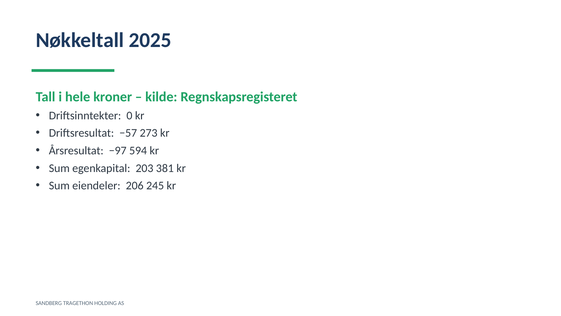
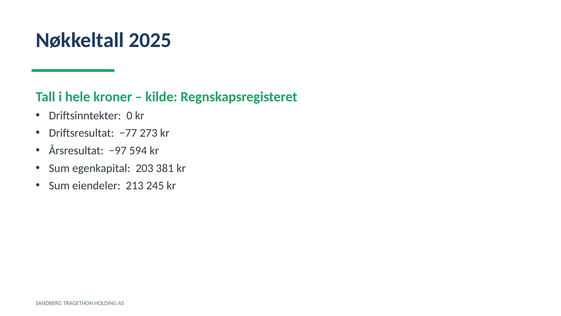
−57: −57 -> −77 (128, 133)
206: 206 -> 213 (135, 186)
